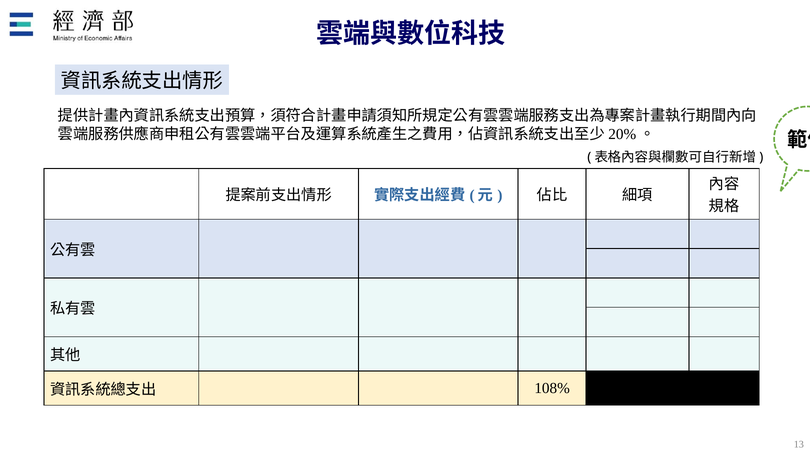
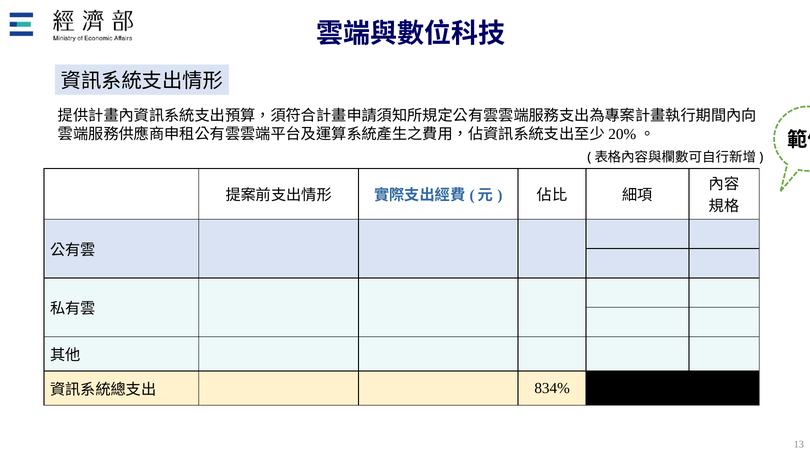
108%: 108% -> 834% (552, 388)
